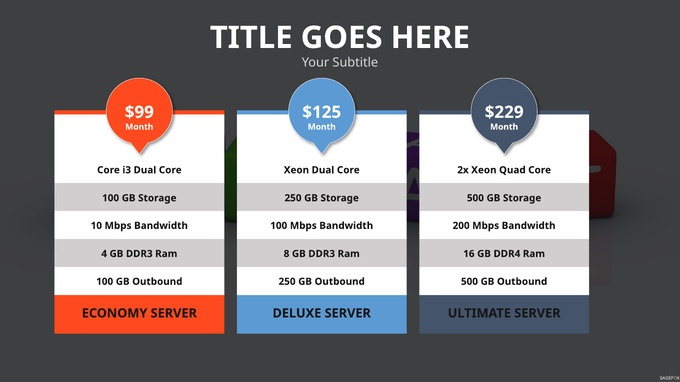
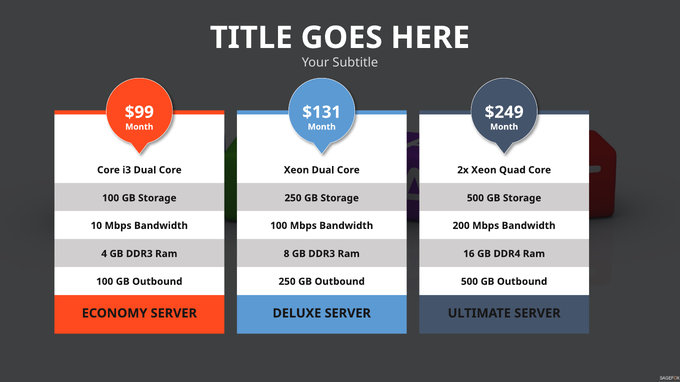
$125: $125 -> $131 (322, 112)
$229: $229 -> $249 (504, 112)
